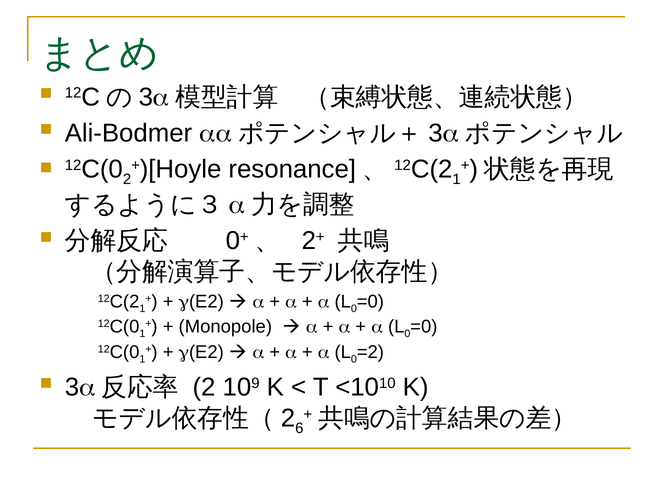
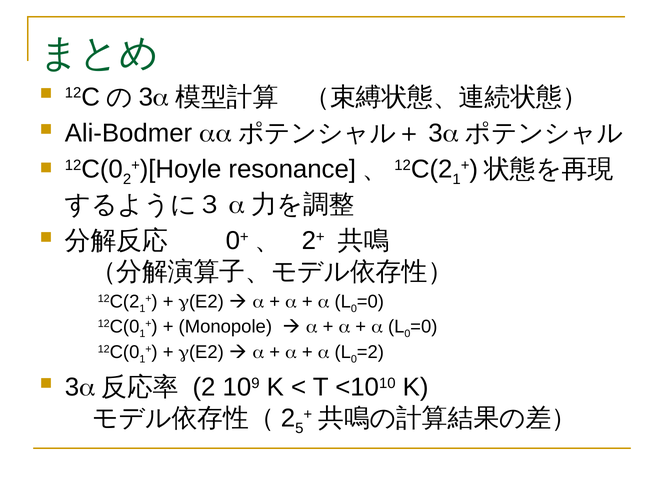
6: 6 -> 5 (299, 428)
